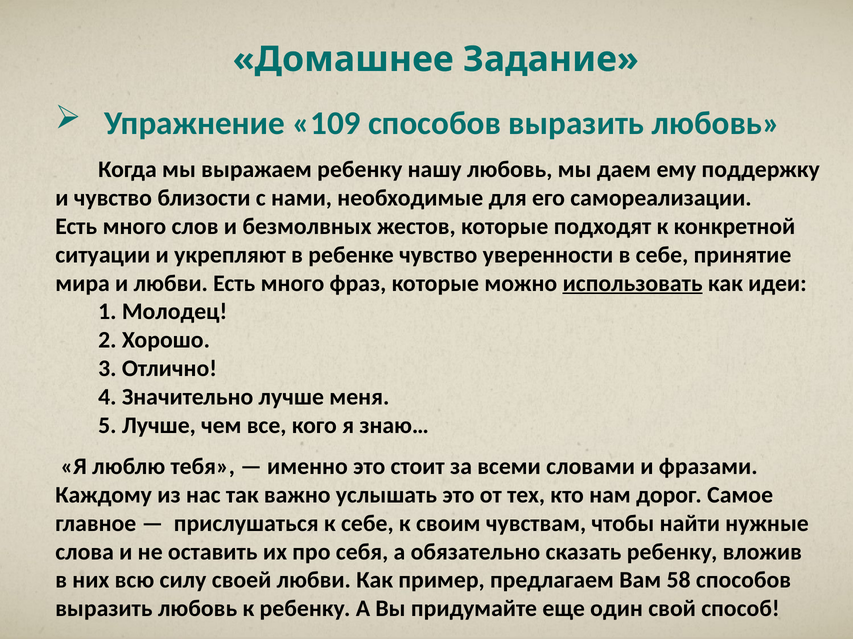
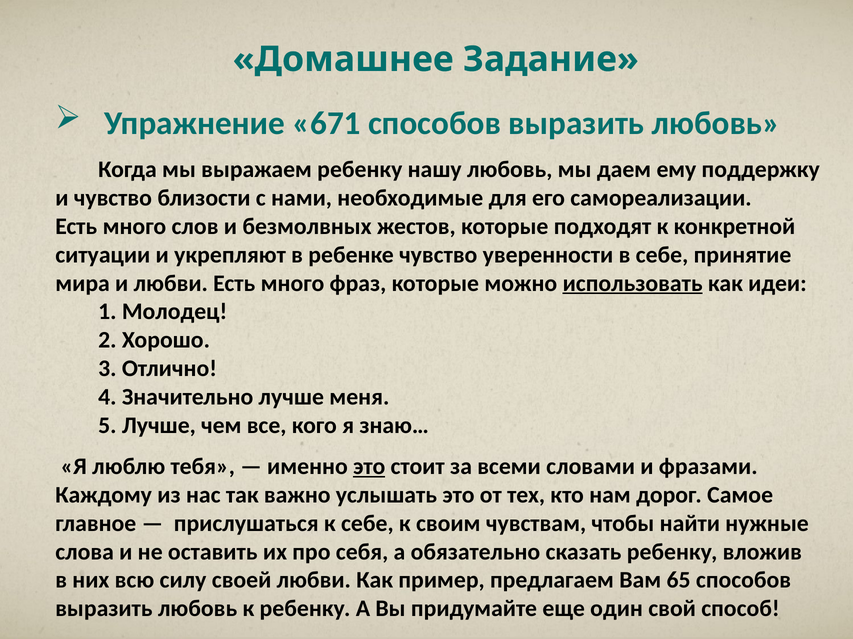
109: 109 -> 671 (326, 123)
это underline: none -> present (369, 467)
58: 58 -> 65 (679, 581)
